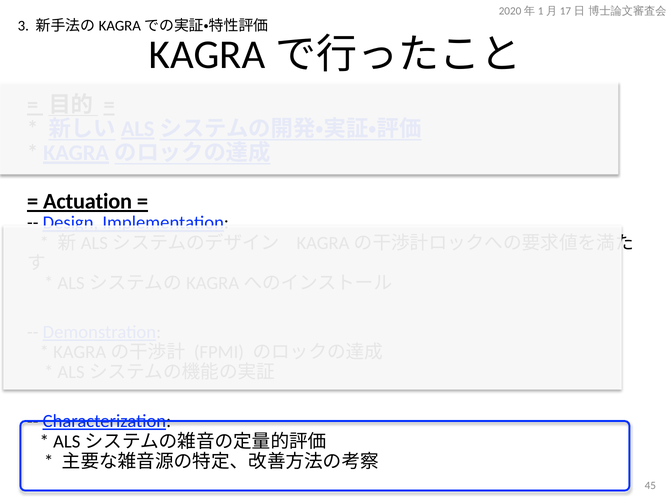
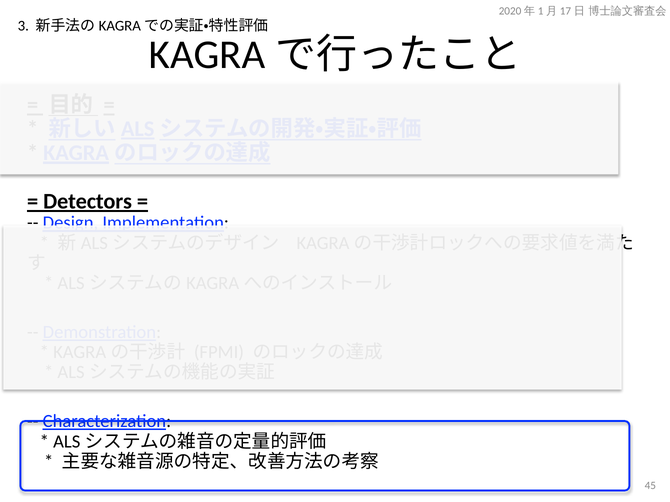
Actuation: Actuation -> Detectors (88, 201)
